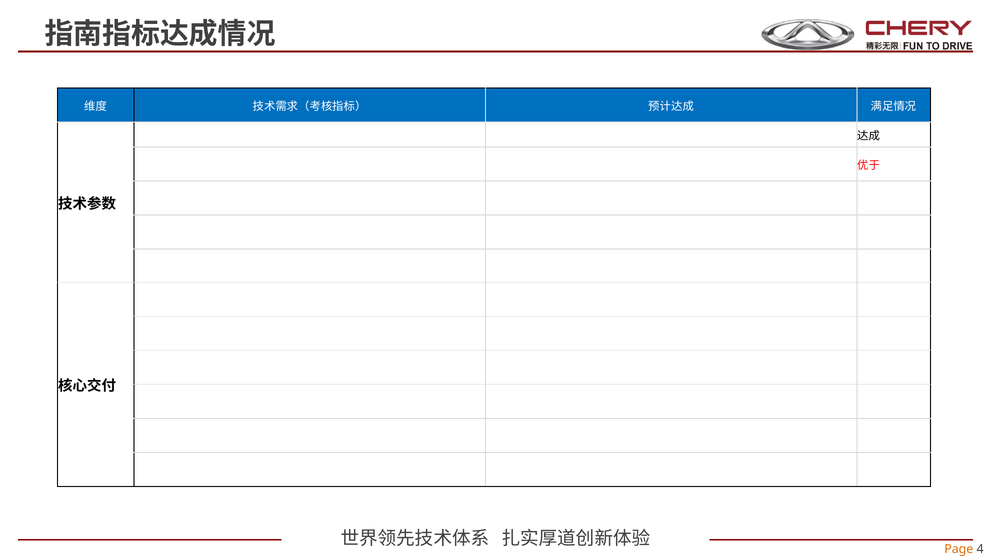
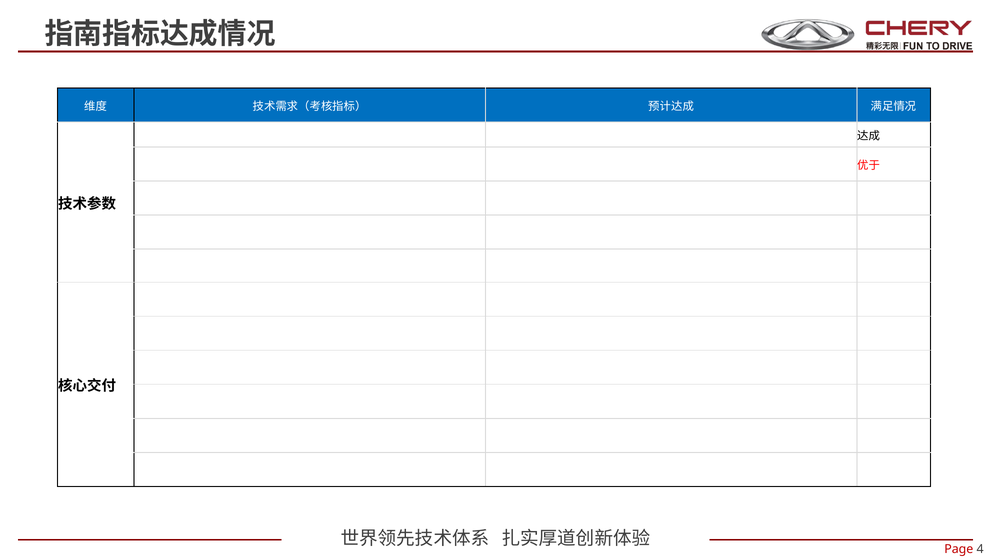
Page colour: orange -> red (959, 549)
